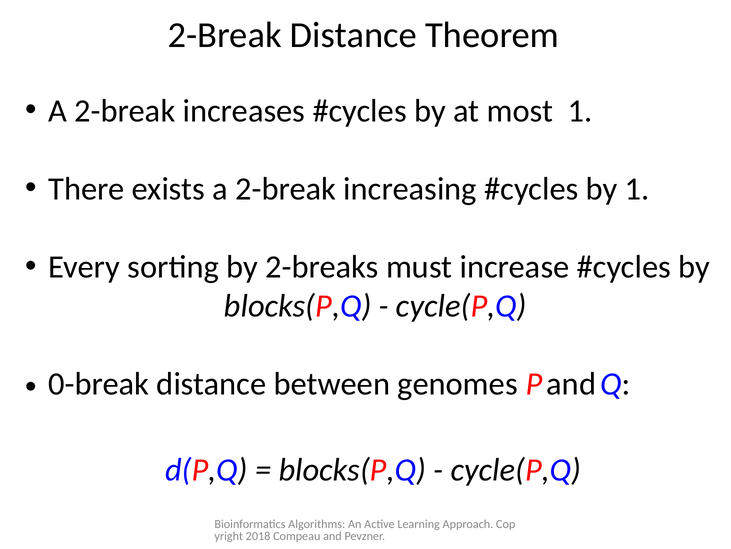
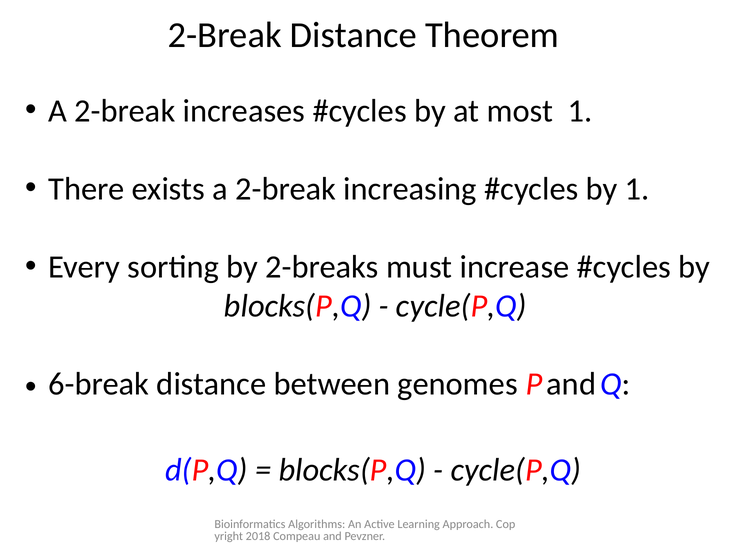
0-break: 0-break -> 6-break (99, 384)
